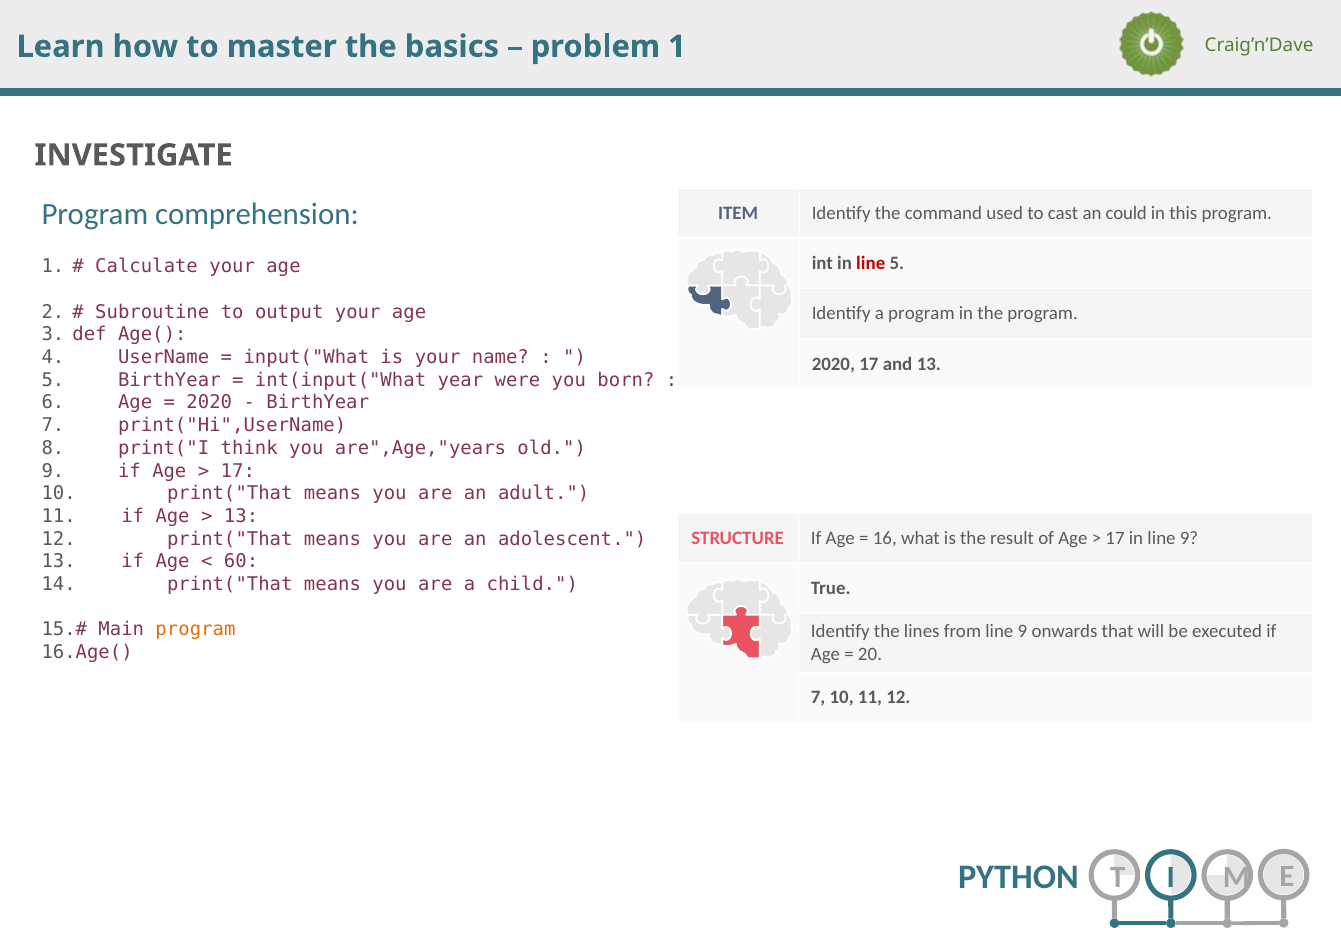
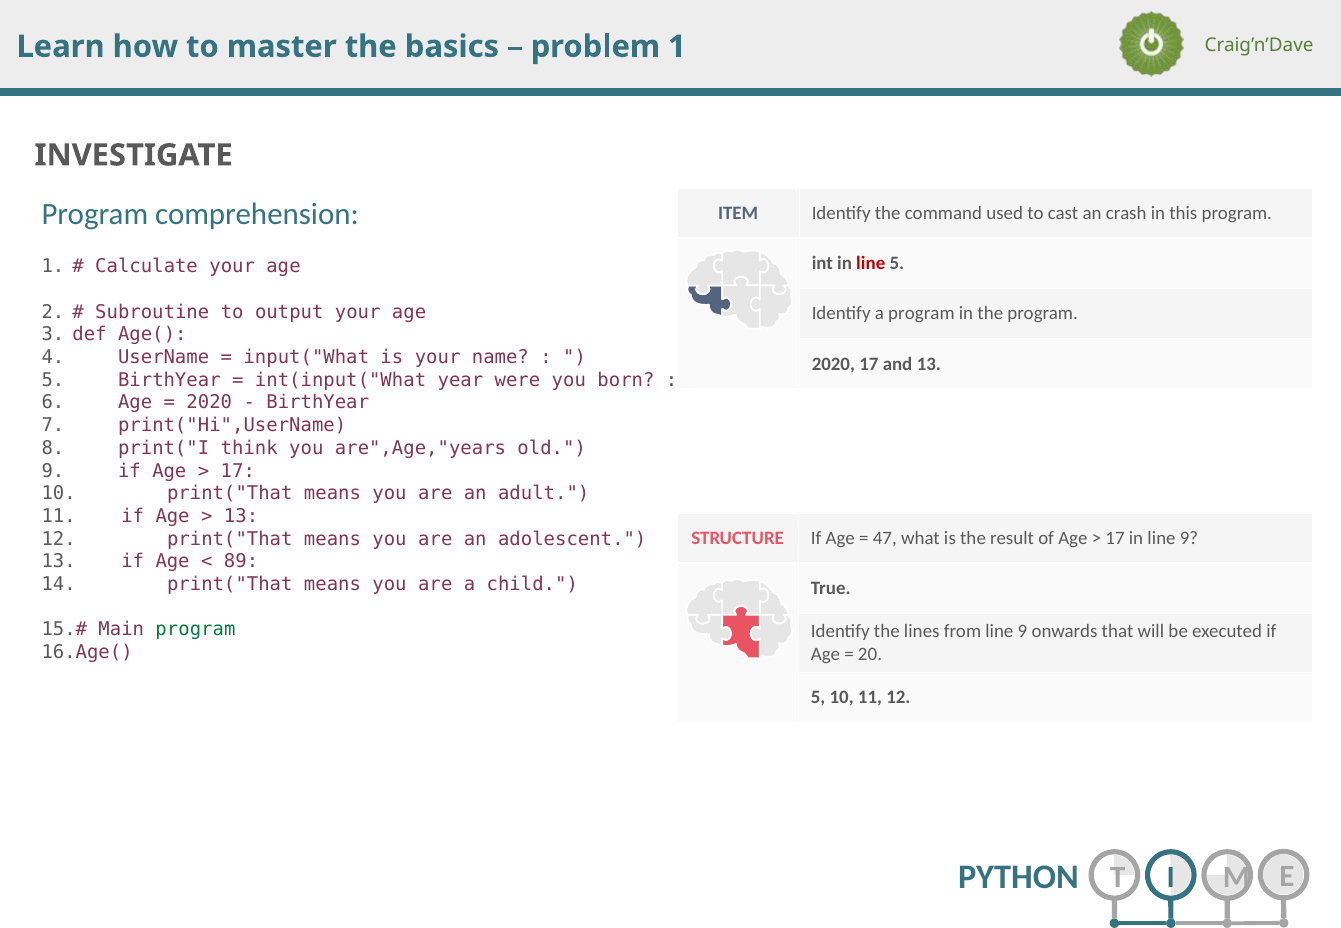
could: could -> crash (1126, 213)
16: 16 -> 47 (885, 539)
60: 60 -> 89 (241, 562)
program colour: orange -> green (195, 630)
7: 7 -> 5 (818, 698)
